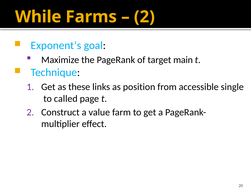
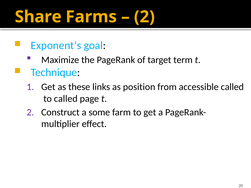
While: While -> Share (38, 17)
main: main -> term (183, 60)
accessible single: single -> called (232, 87)
value: value -> some (99, 112)
